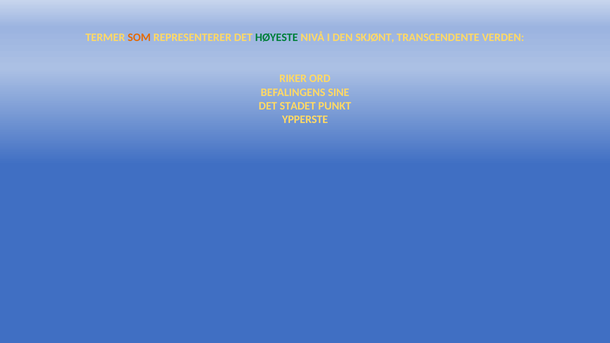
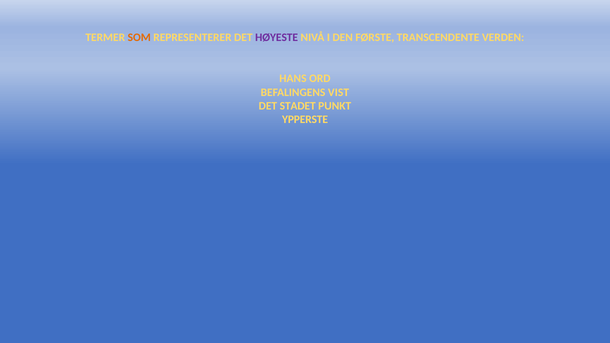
HØYESTE colour: green -> purple (277, 37)
SKJØNT: SKJØNT -> FØRSTE (375, 37)
RIKER: RIKER -> HANS (293, 79)
SINE: SINE -> VIST (339, 92)
